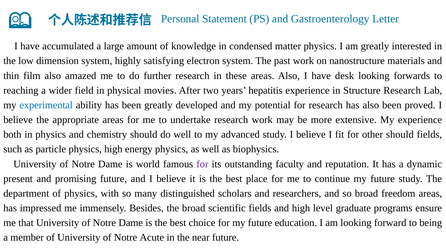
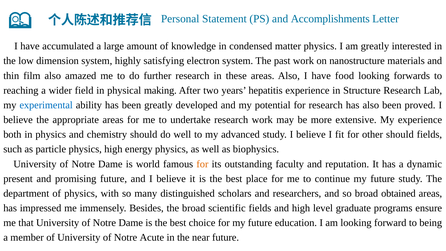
Gastroenterology: Gastroenterology -> Accomplishments (330, 19)
desk: desk -> food (345, 76)
movies: movies -> making (160, 90)
for colour: purple -> orange (202, 164)
freedom: freedom -> obtained (398, 193)
